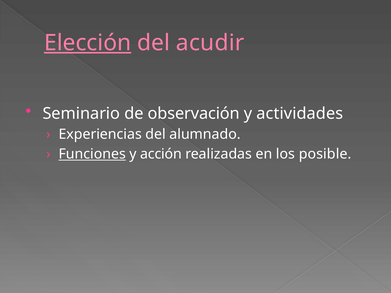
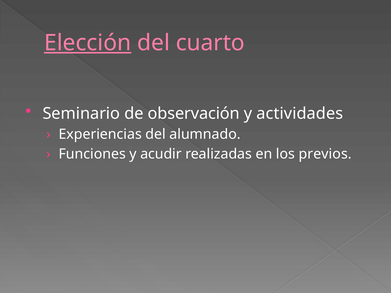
acudir: acudir -> cuarto (210, 43)
Funciones underline: present -> none (92, 154)
acción: acción -> acudir (161, 154)
posible: posible -> previos (325, 154)
